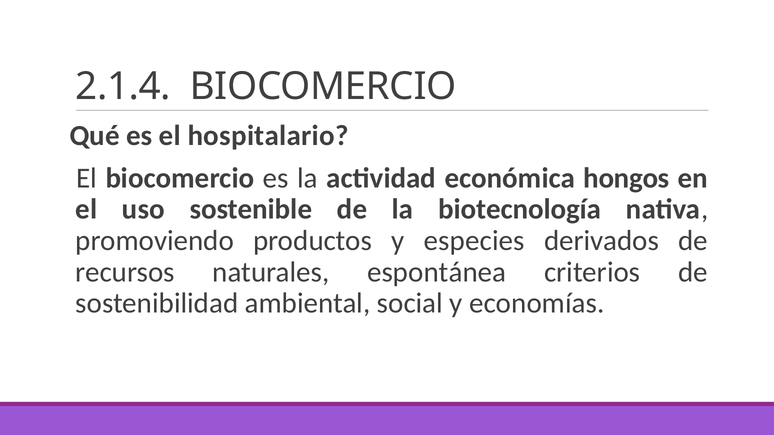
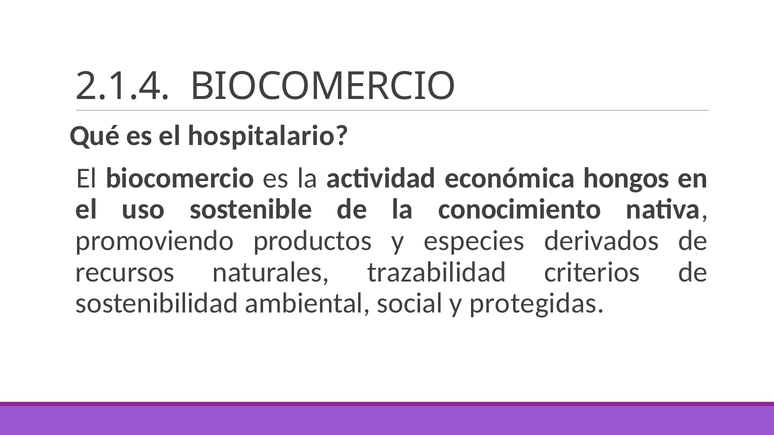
biotecnología: biotecnología -> conocimiento (520, 210)
espontánea: espontánea -> trazabilidad (437, 272)
economías: economías -> protegidas (537, 304)
